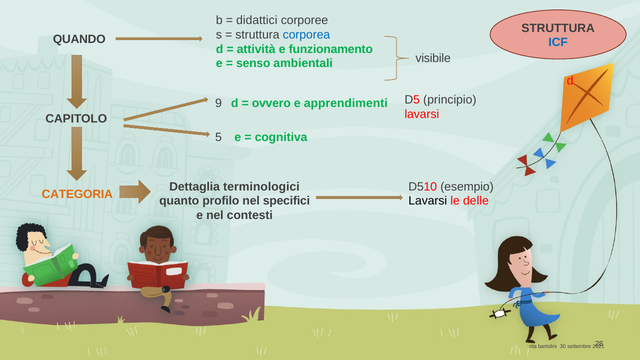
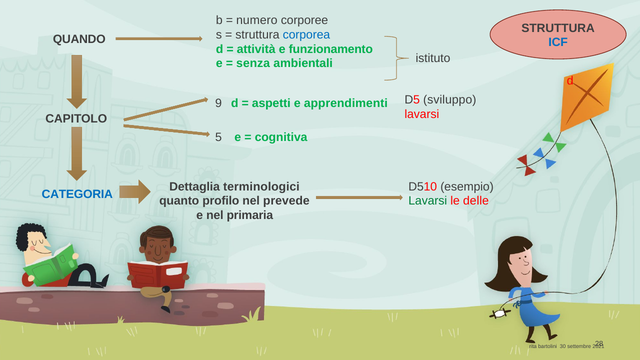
didattici: didattici -> numero (257, 20)
senso: senso -> senza (253, 63)
visibile: visibile -> istituto (433, 58)
principio: principio -> sviluppo (450, 100)
ovvero: ovvero -> aspetti (271, 103)
CATEGORIA colour: orange -> blue (77, 194)
specifici: specifici -> prevede (286, 201)
Lavarsi colour: black -> green (428, 201)
contesti: contesti -> primaria (250, 215)
